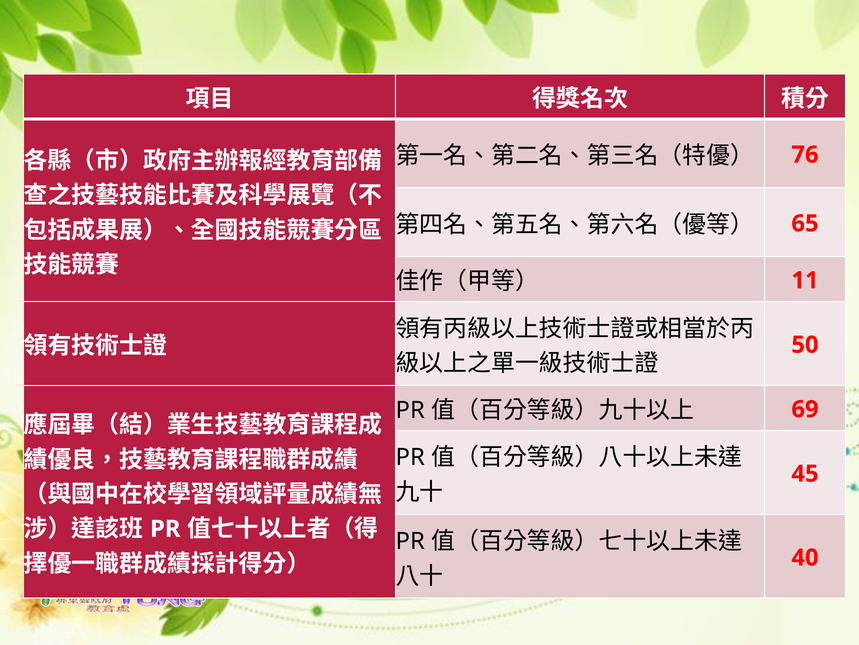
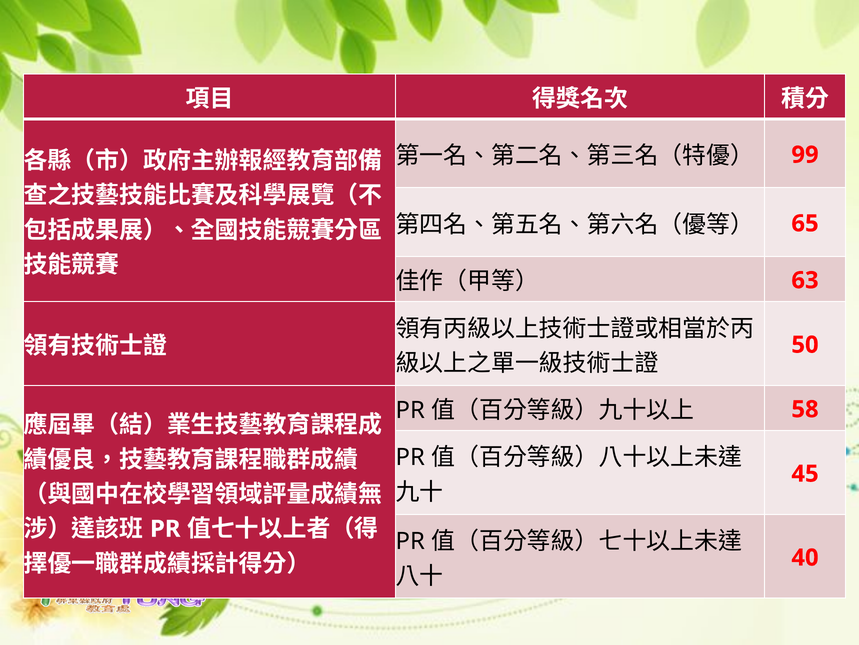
76: 76 -> 99 (805, 155)
11: 11 -> 63 (805, 280)
69: 69 -> 58 (805, 409)
